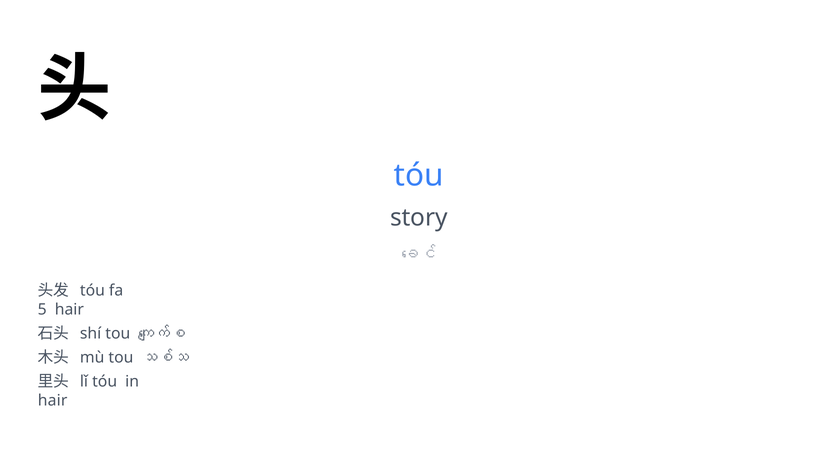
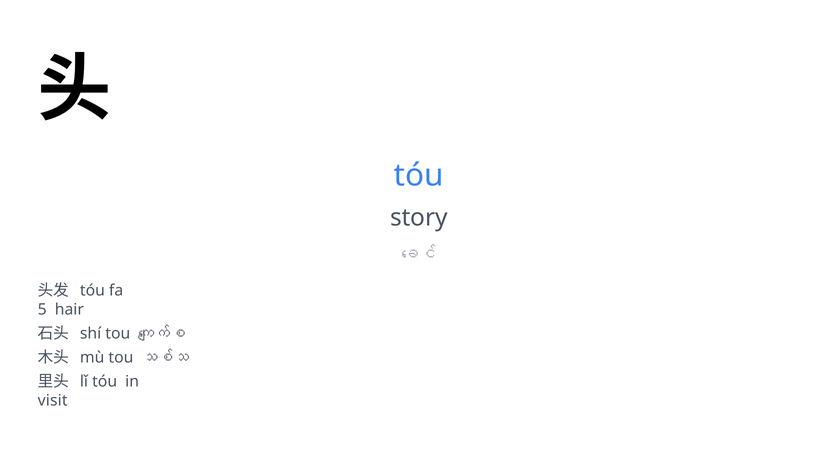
hair: hair -> visit (53, 401)
